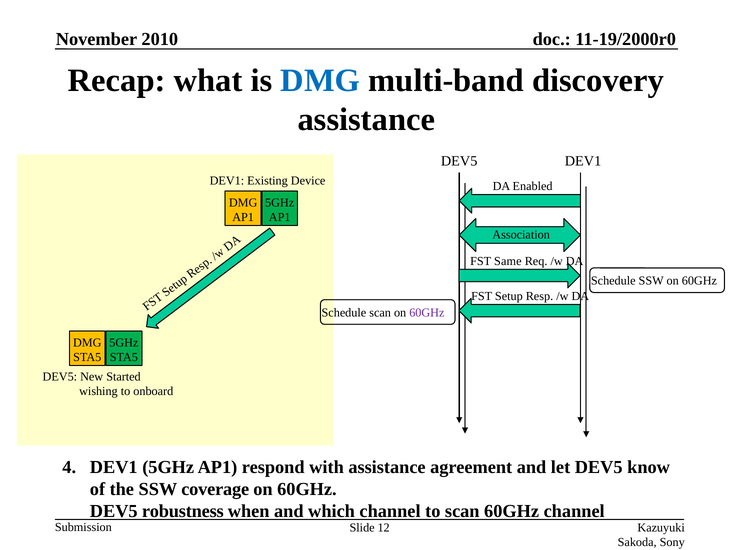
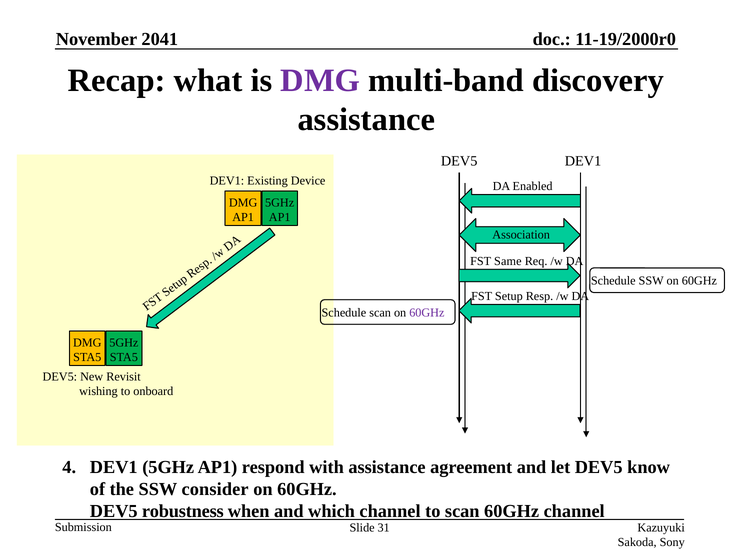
2010: 2010 -> 2041 (160, 39)
DMG colour: blue -> purple (320, 80)
Started: Started -> Revisit (124, 377)
coverage: coverage -> consider (215, 489)
12: 12 -> 31 (384, 527)
